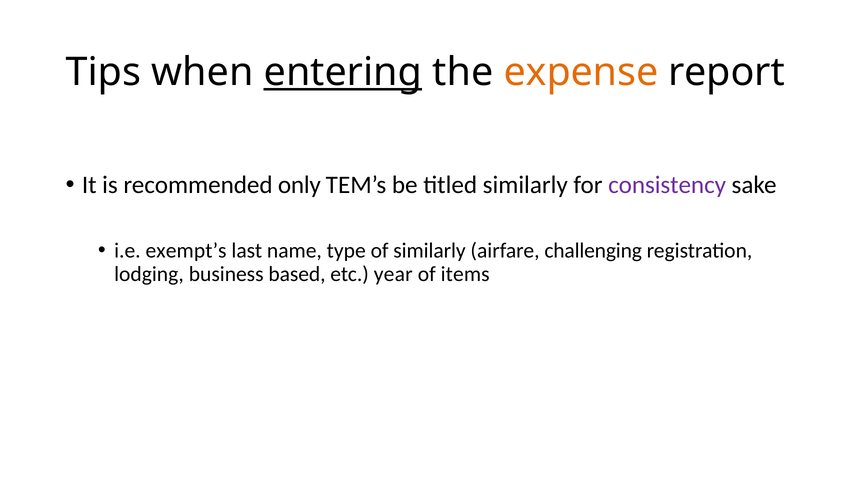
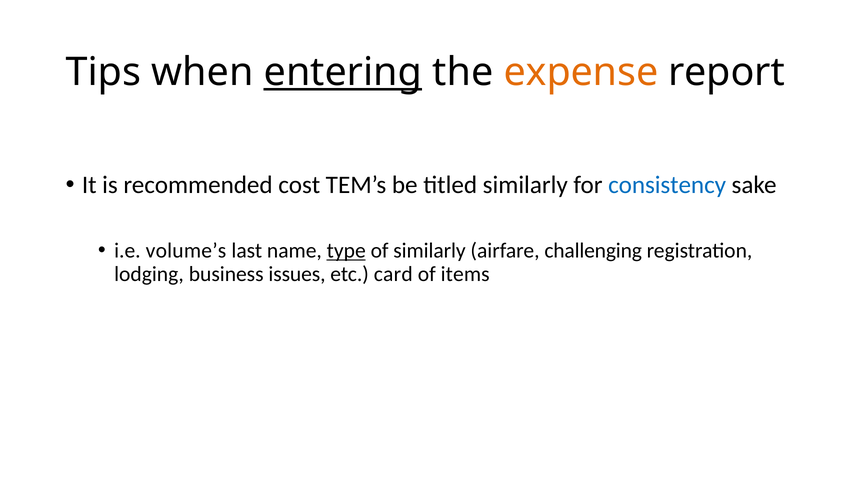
only: only -> cost (299, 185)
consistency colour: purple -> blue (667, 185)
exempt’s: exempt’s -> volume’s (186, 251)
type underline: none -> present (346, 251)
based: based -> issues (297, 274)
year: year -> card (393, 274)
